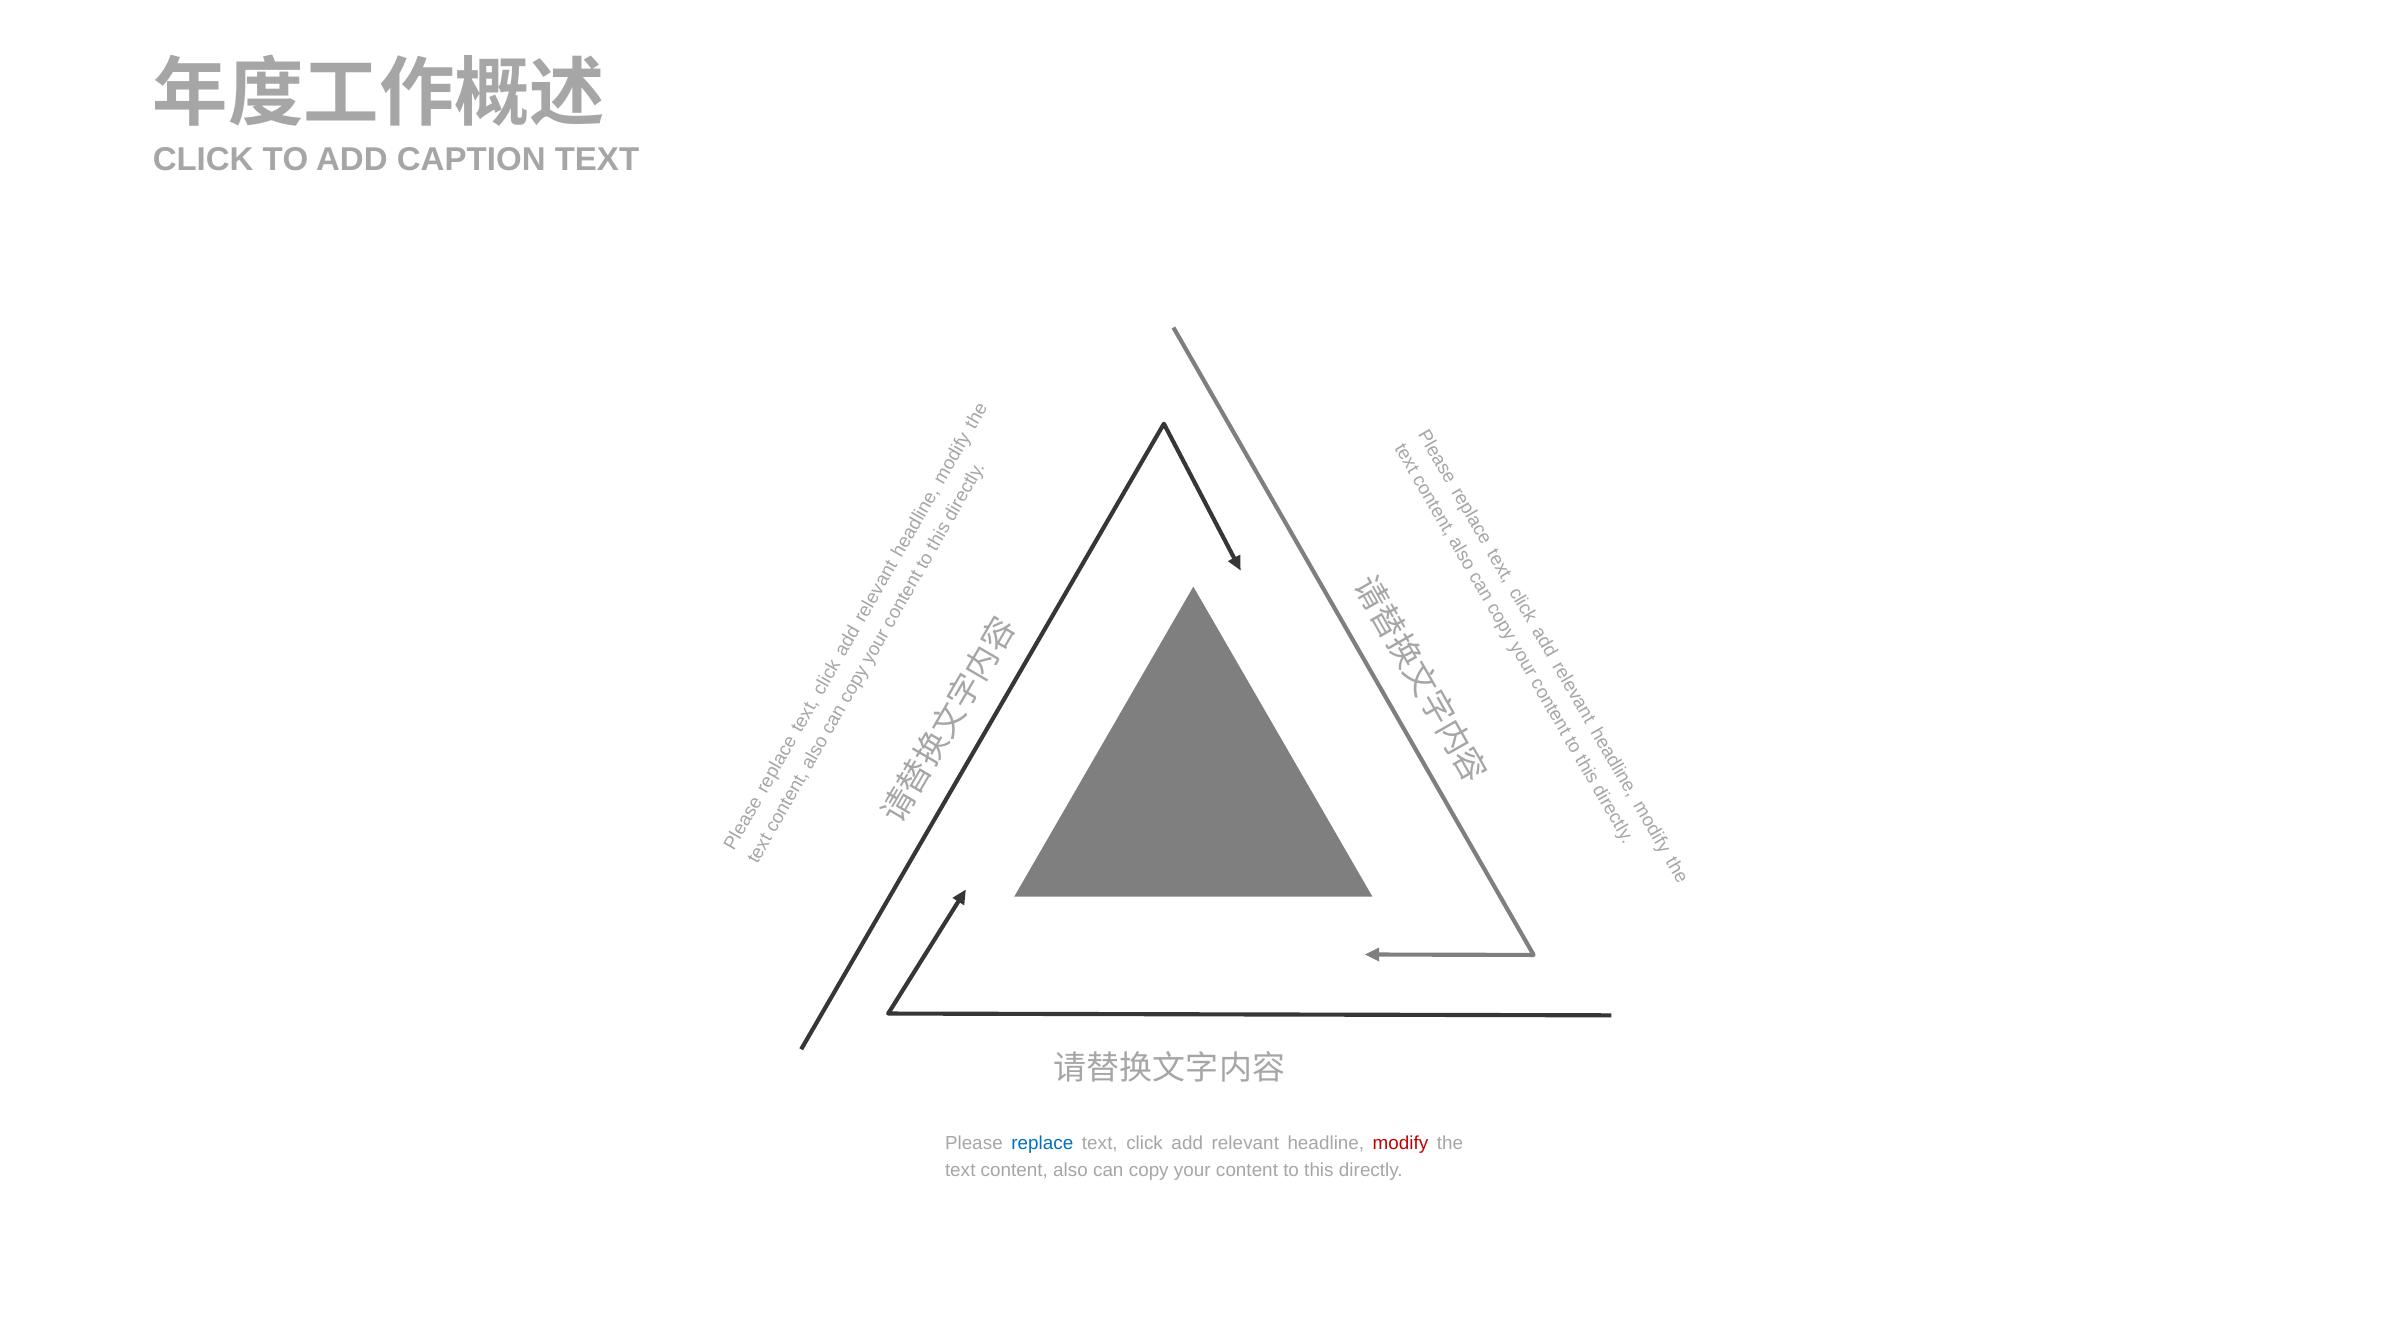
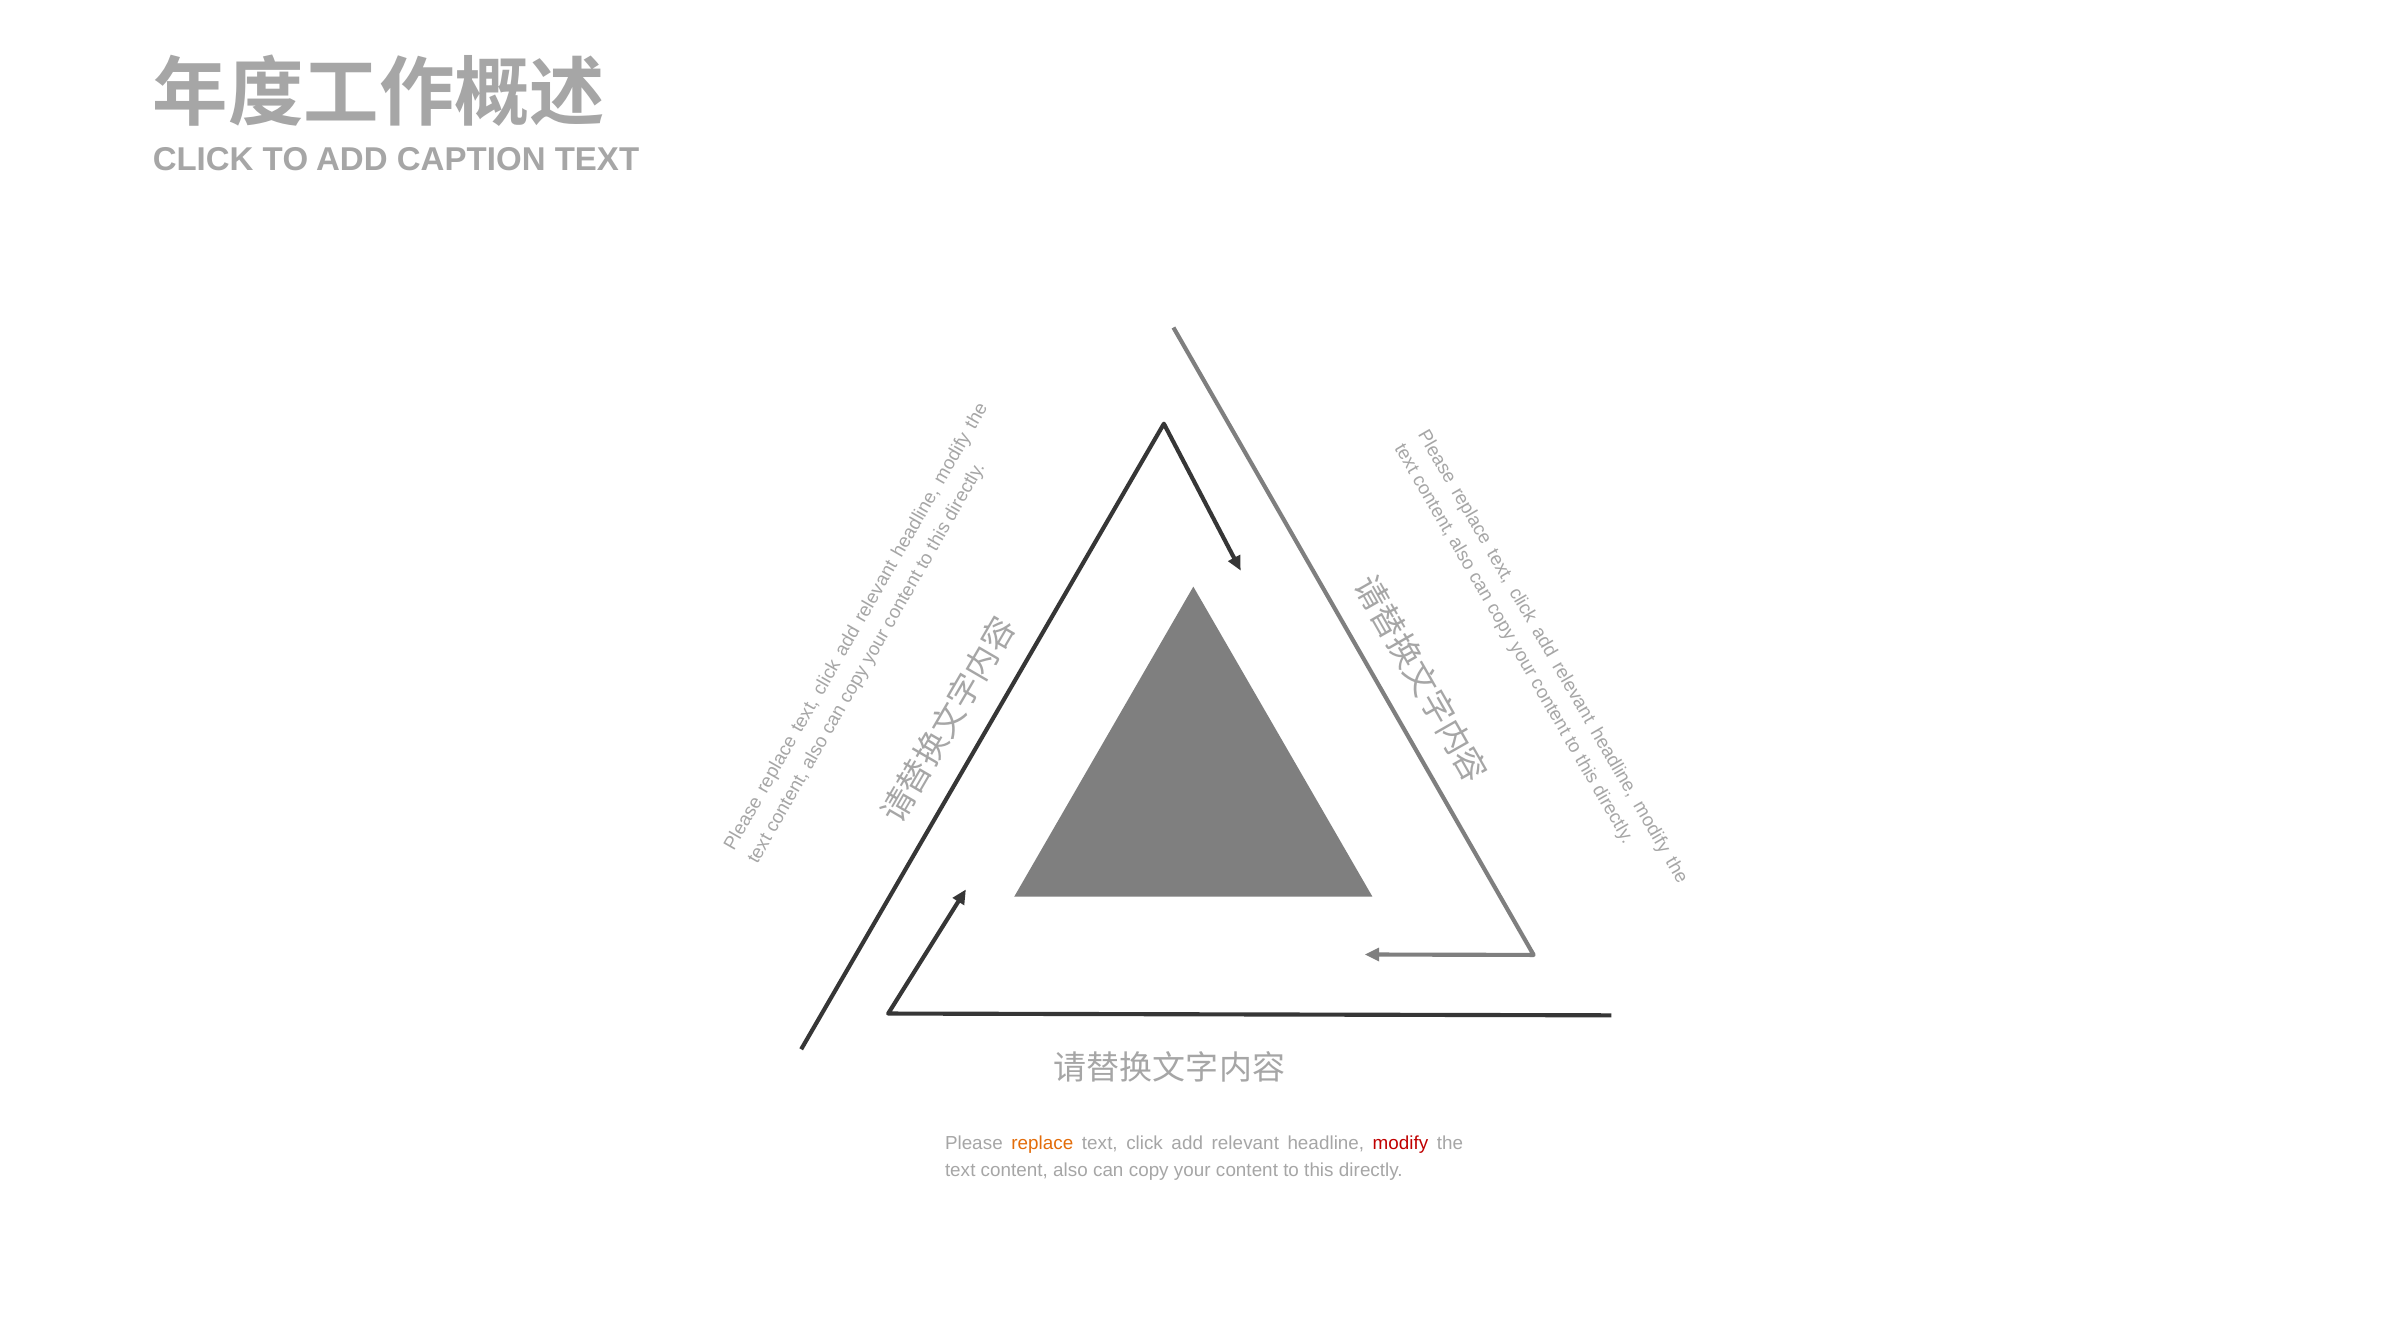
replace colour: blue -> orange (1042, 1144)
